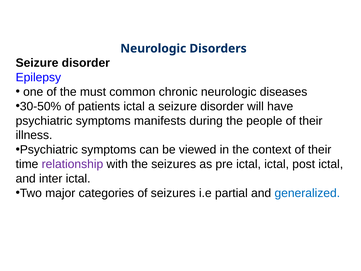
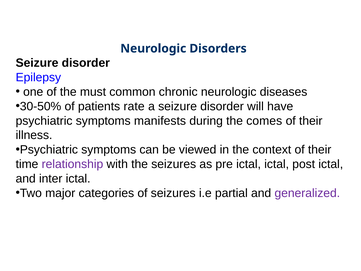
patients ictal: ictal -> rate (134, 106)
people: people -> comes (264, 121)
generalized colour: blue -> purple (307, 193)
